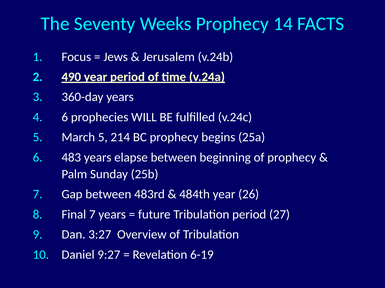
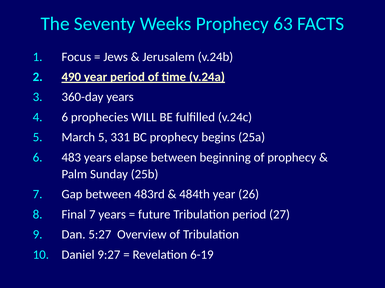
14: 14 -> 63 (283, 24)
214: 214 -> 331 (120, 138)
3:27: 3:27 -> 5:27 (100, 235)
